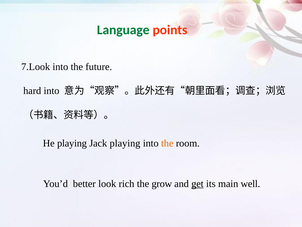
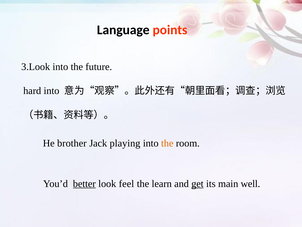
Language colour: green -> black (123, 30)
7.Look: 7.Look -> 3.Look (36, 67)
He playing: playing -> brother (72, 143)
better underline: none -> present (84, 183)
rich: rich -> feel (126, 183)
grow: grow -> learn (162, 183)
